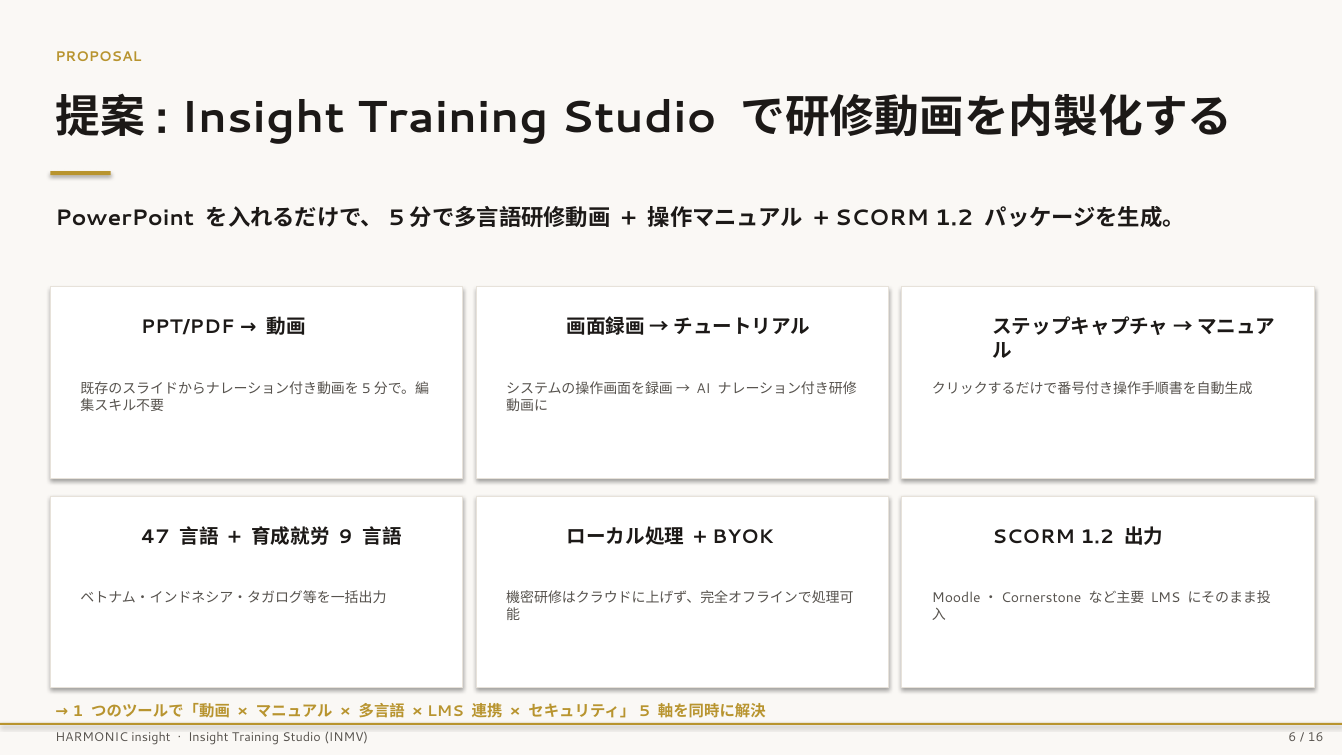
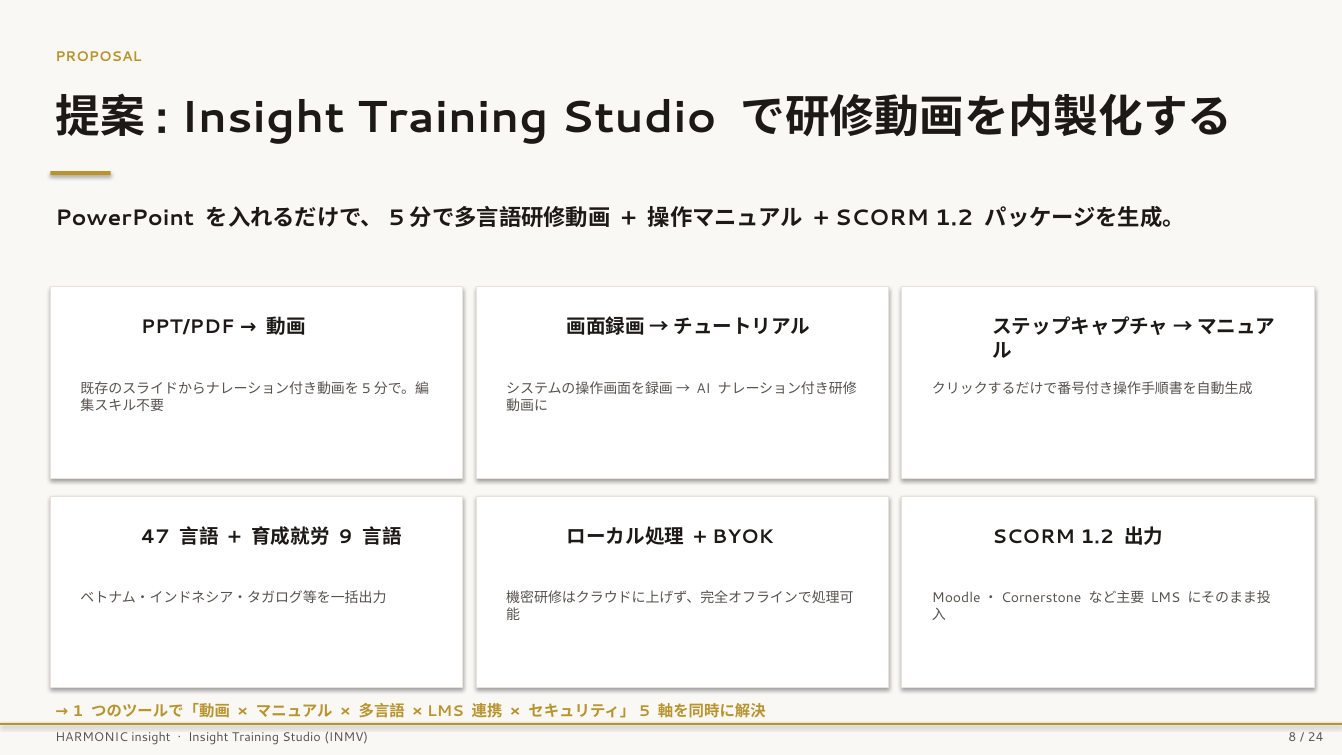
6: 6 -> 8 (1292, 737)
16: 16 -> 24 (1316, 737)
